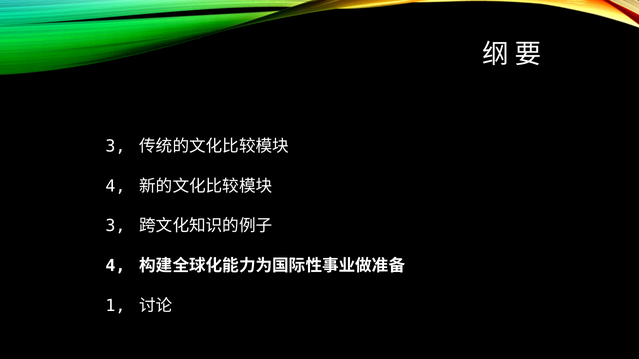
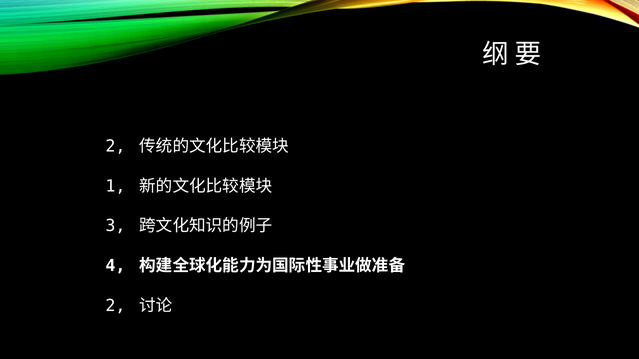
3: 3 -> 2 (115, 146)
4: 4 -> 1 (115, 186)
1: 1 -> 2 (115, 306)
